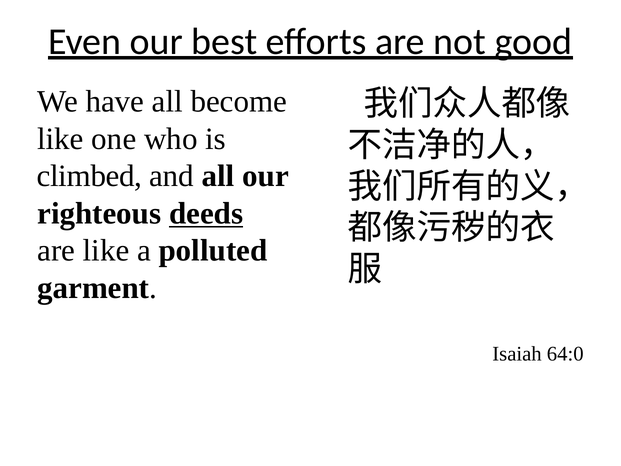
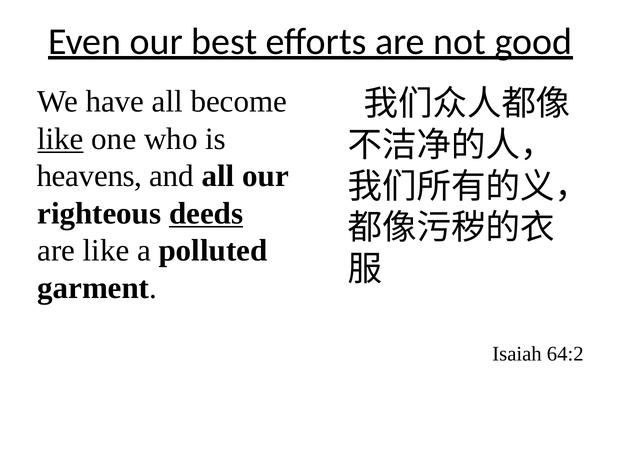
like underline: none -> present (60, 139)
climbed: climbed -> heavens (90, 176)
64:0: 64:0 -> 64:2 (565, 354)
